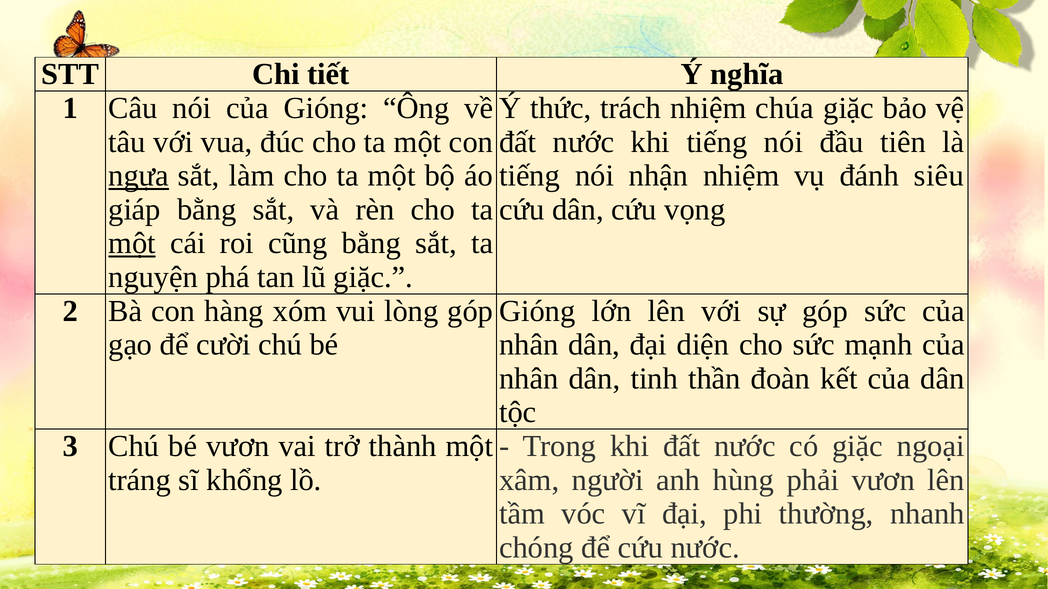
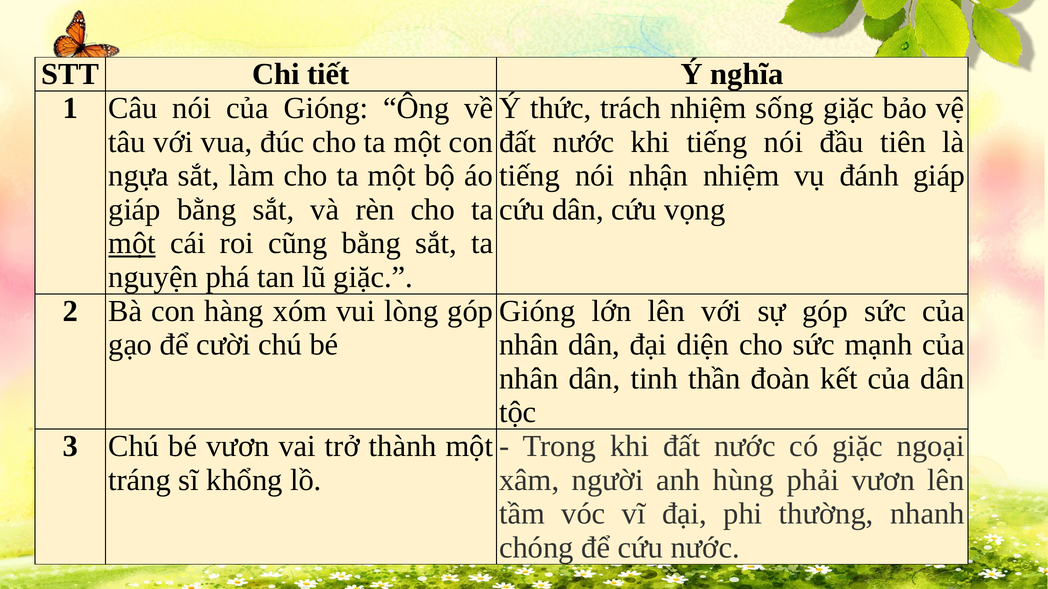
chúa: chúa -> sống (785, 108)
ngựa underline: present -> none (139, 176)
đánh siêu: siêu -> giáp (939, 176)
